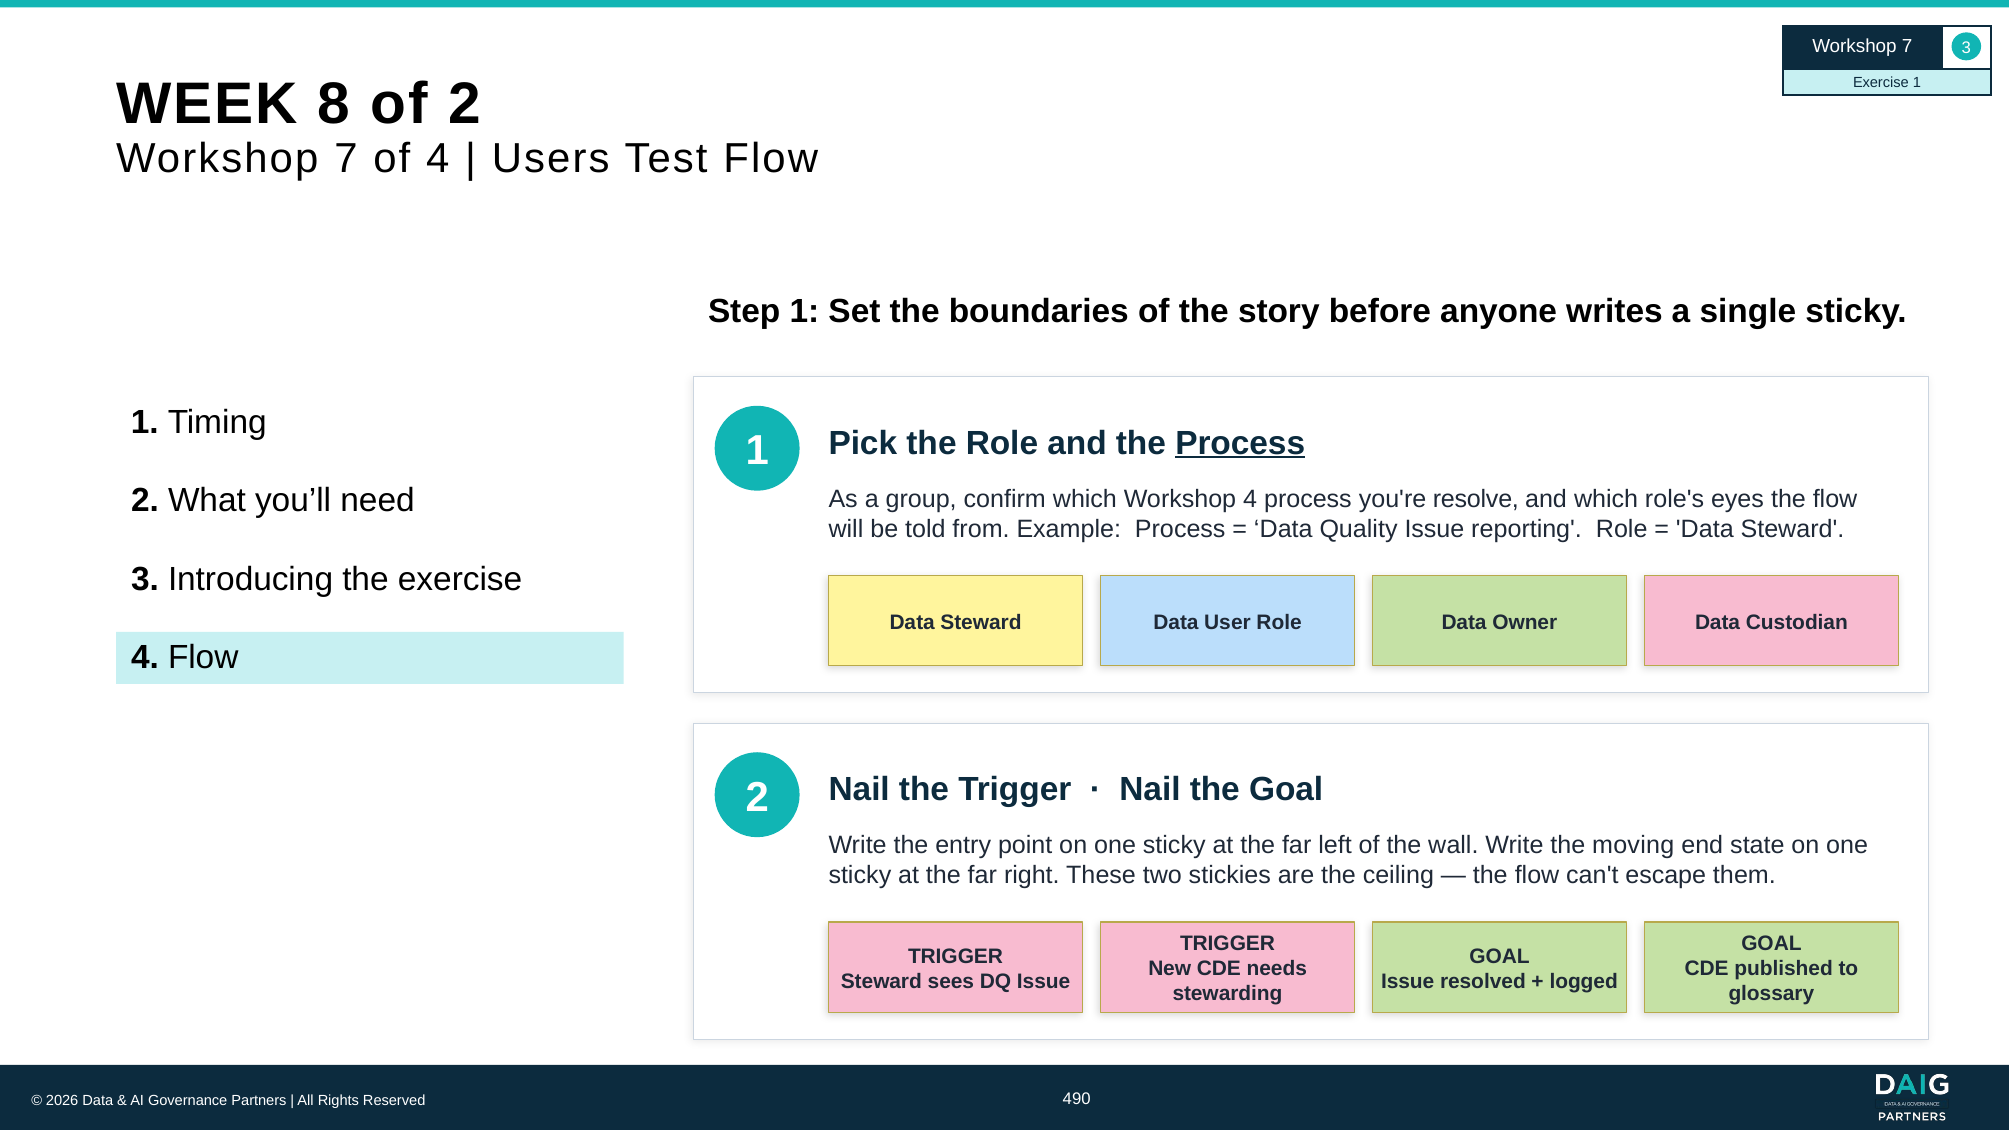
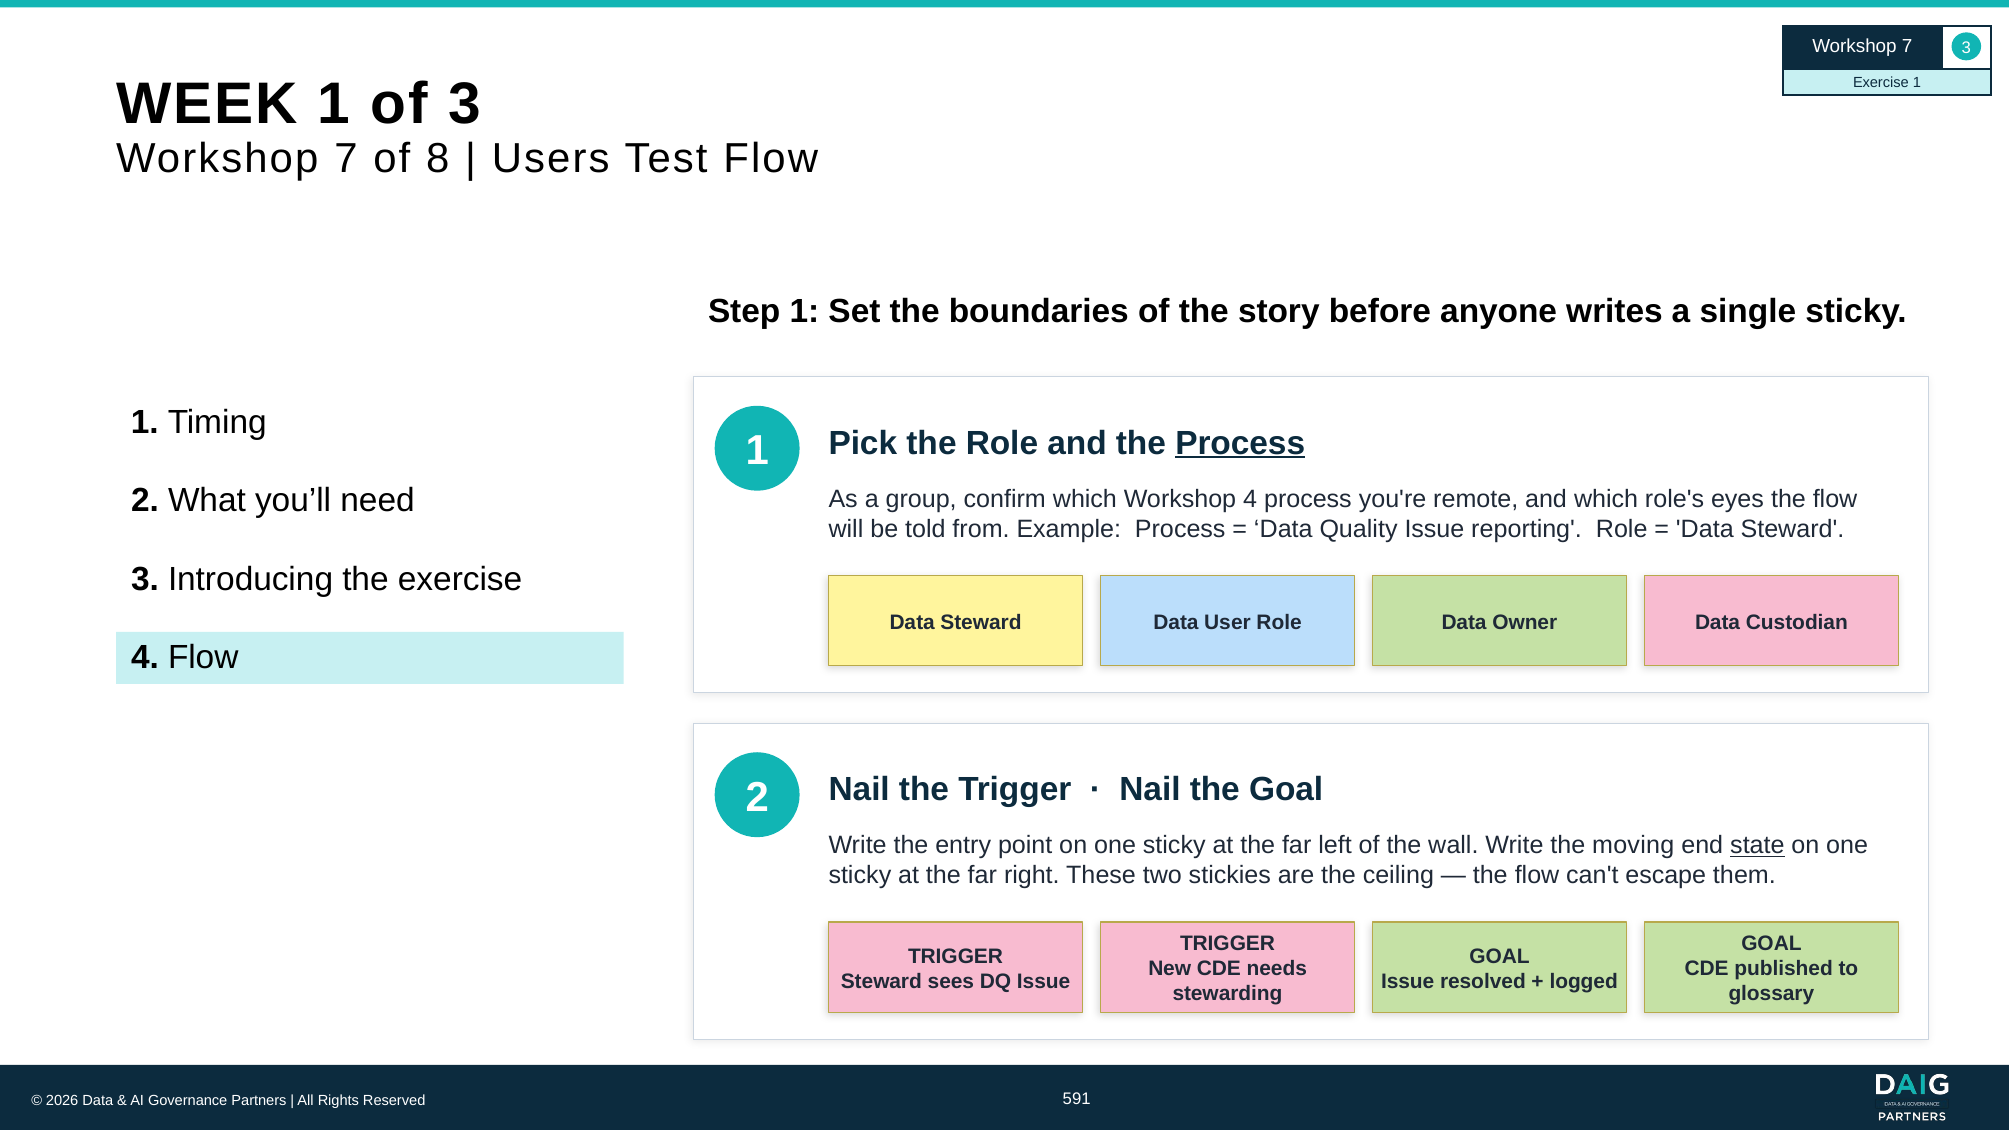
WEEK 8: 8 -> 1 (334, 104)
of 2: 2 -> 3 (465, 104)
of 4: 4 -> 8 (438, 158)
resolve: resolve -> remote (1476, 499)
state underline: none -> present (1757, 846)
490: 490 -> 591 (1077, 1099)
